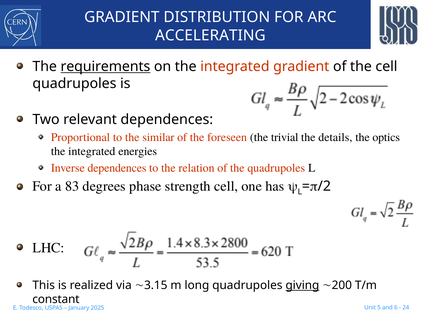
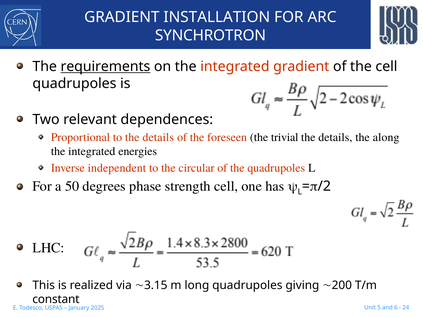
DISTRIBUTION: DISTRIBUTION -> INSTALLATION (217, 17)
ACCELERATING: ACCELERATING -> SYNCHROTRON (210, 36)
to the similar: similar -> details (158, 137)
optics: optics -> along (386, 137)
Inverse dependences: dependences -> independent (117, 168)
relation: relation -> circular (196, 168)
83: 83 -> 50 (72, 186)
giving underline: present -> none (302, 285)
